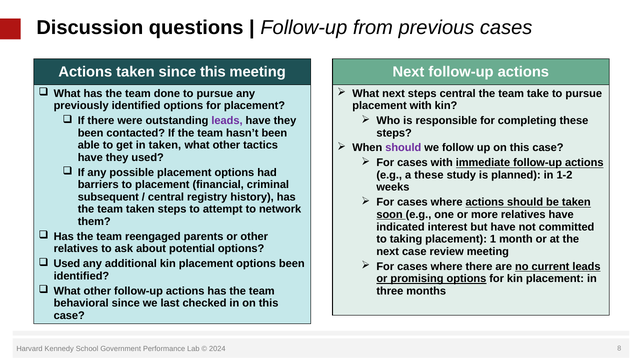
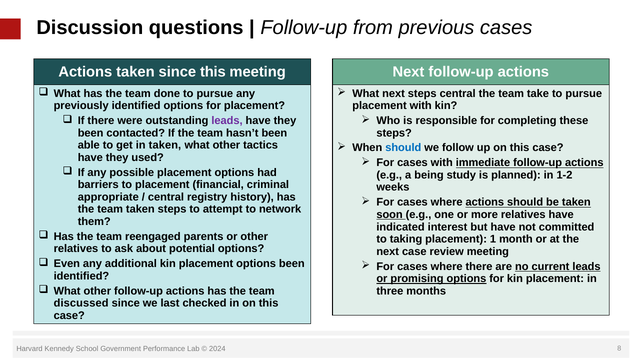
should colour: purple -> blue (403, 148)
a these: these -> being (429, 175)
subsequent: subsequent -> appropriate (108, 197)
Used: Used -> Even (67, 264)
behavioral: behavioral -> discussed (81, 303)
